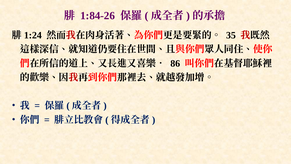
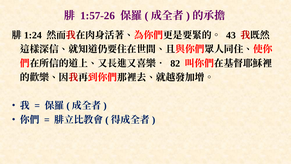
1:84-26: 1:84-26 -> 1:57-26 (98, 16)
35: 35 -> 43 (231, 35)
86: 86 -> 82 (175, 63)
